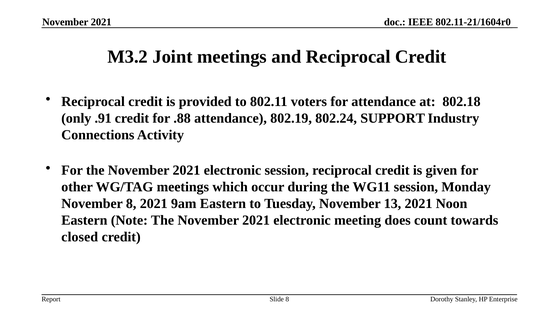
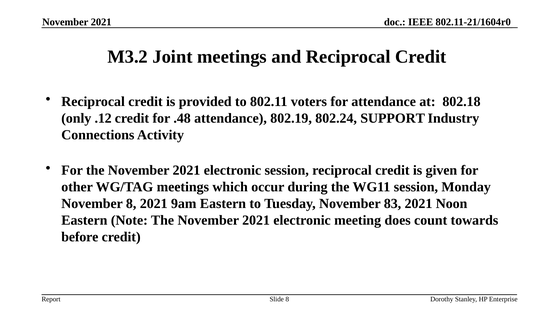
.91: .91 -> .12 (103, 118)
.88: .88 -> .48 (182, 118)
13: 13 -> 83 (393, 203)
closed: closed -> before (80, 237)
